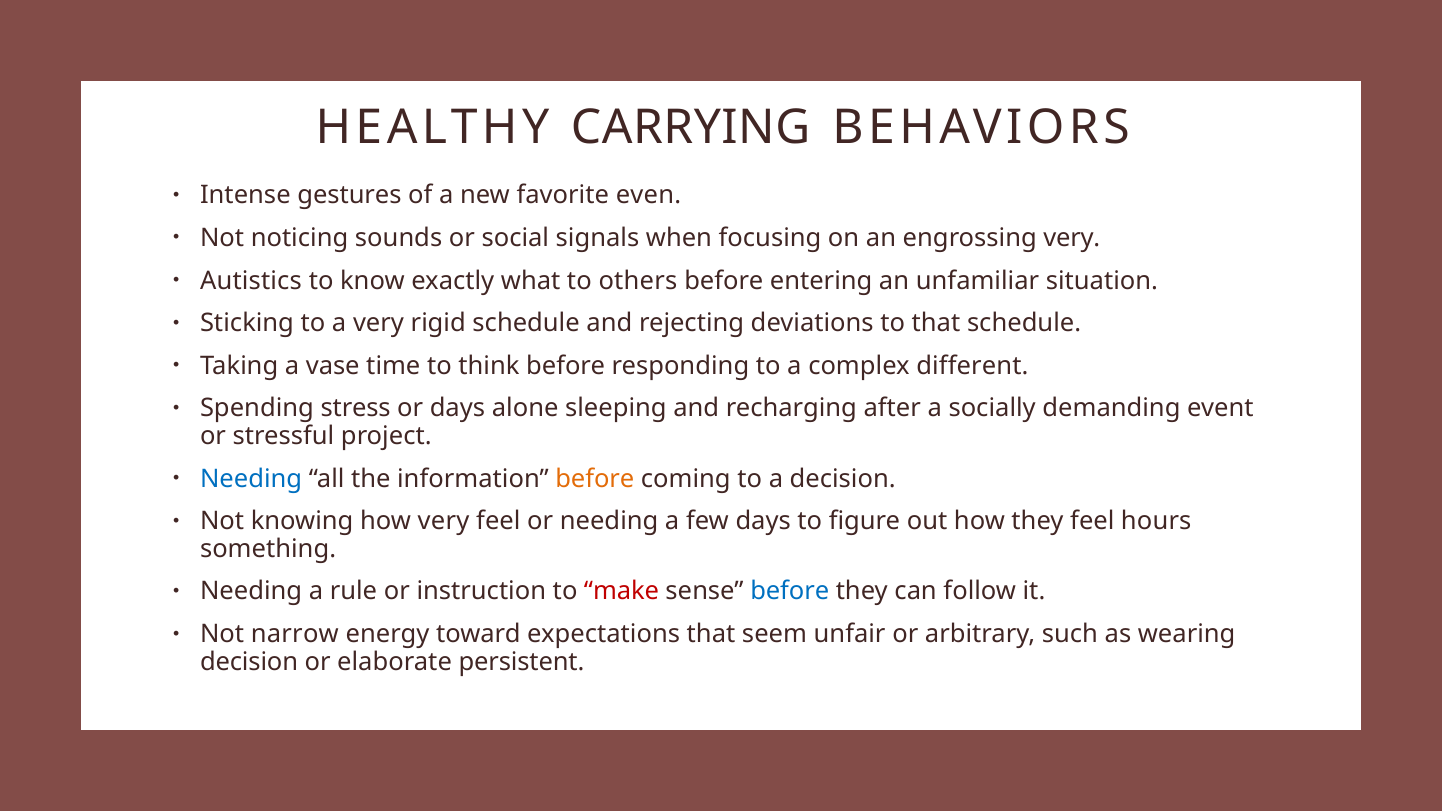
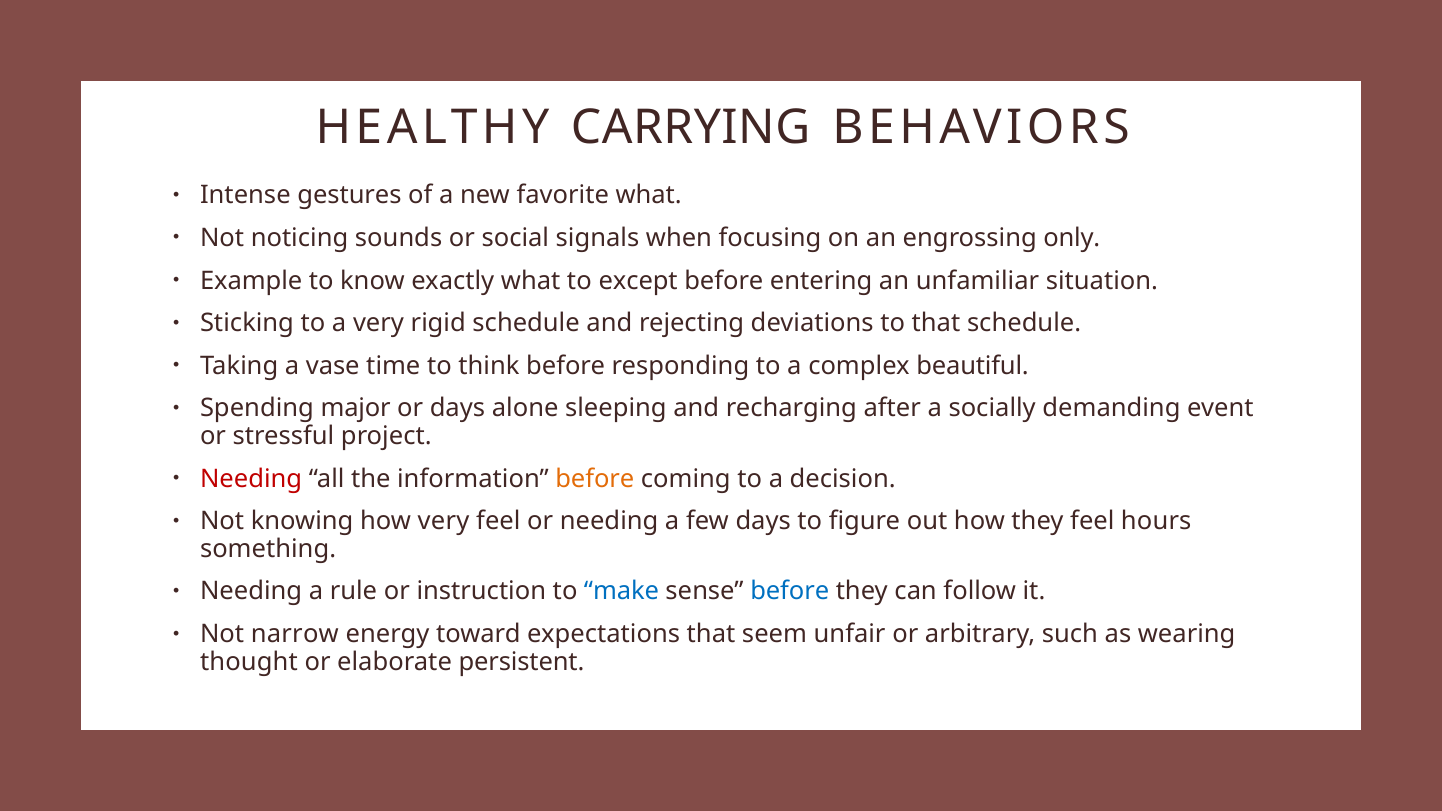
favorite even: even -> what (649, 195)
engrossing very: very -> only (1072, 238)
Autistics: Autistics -> Example (251, 281)
others: others -> except (638, 281)
different: different -> beautiful (973, 366)
stress: stress -> major (356, 409)
Needing colour: blue -> red (251, 479)
make colour: red -> blue (621, 592)
decision: decision -> thought (249, 662)
